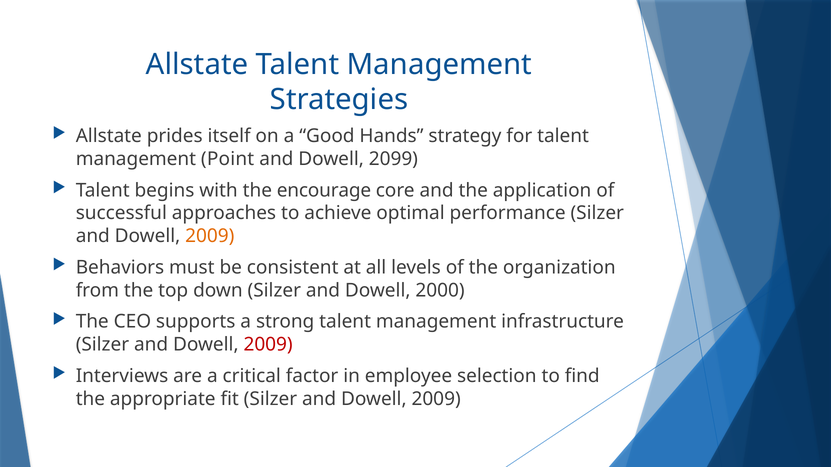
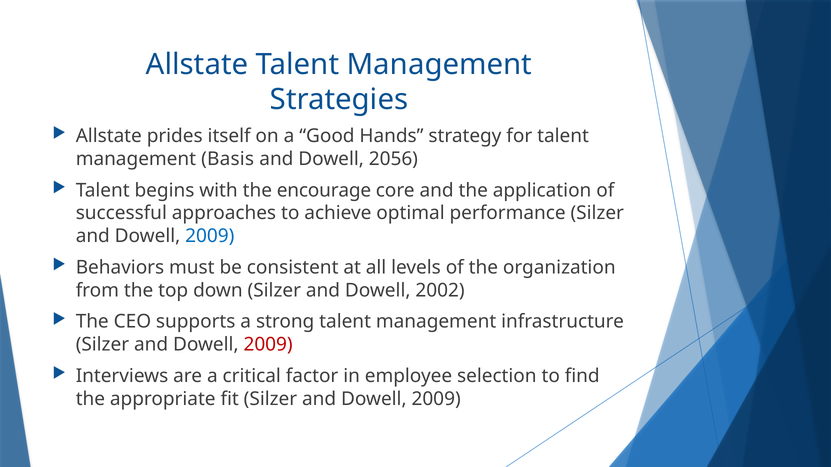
Point: Point -> Basis (228, 159)
2099: 2099 -> 2056 (393, 159)
2009 colour: orange -> blue (210, 236)
2000: 2000 -> 2002 (440, 290)
